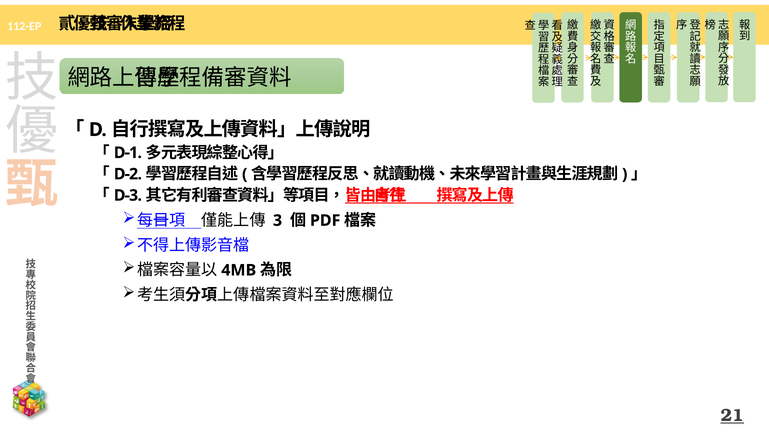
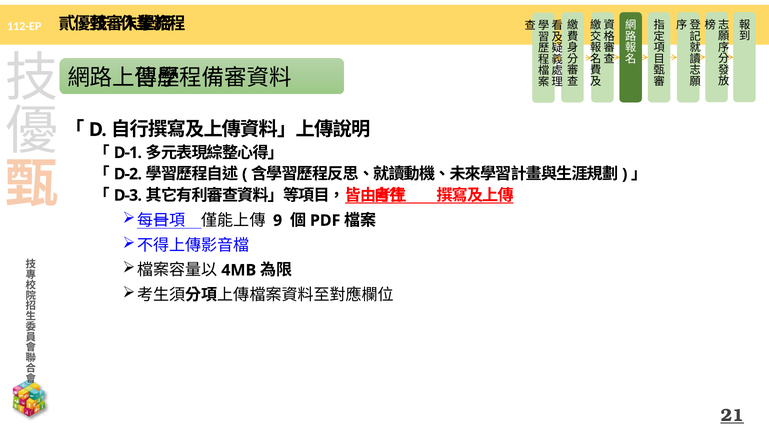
3: 3 -> 9 (278, 220)
